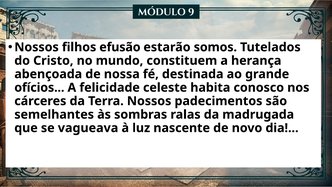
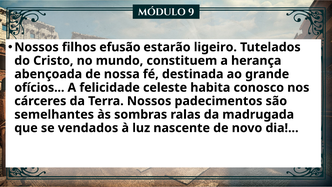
somos: somos -> ligeiro (215, 47)
vagueava: vagueava -> vendados (88, 128)
